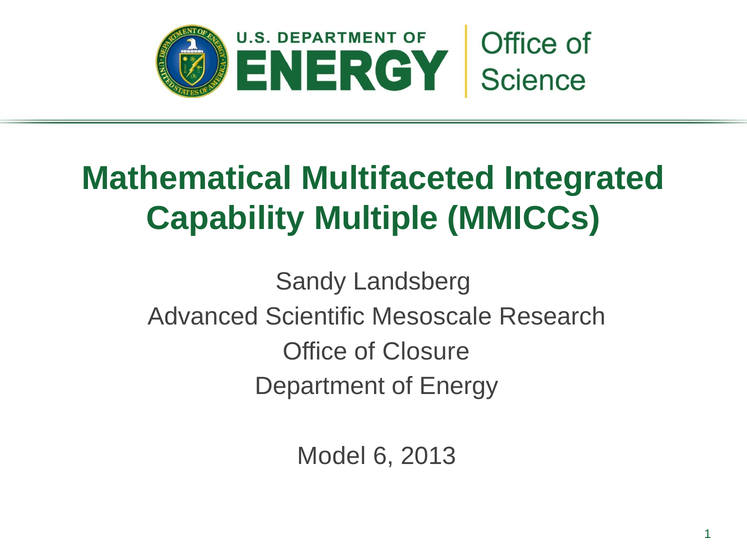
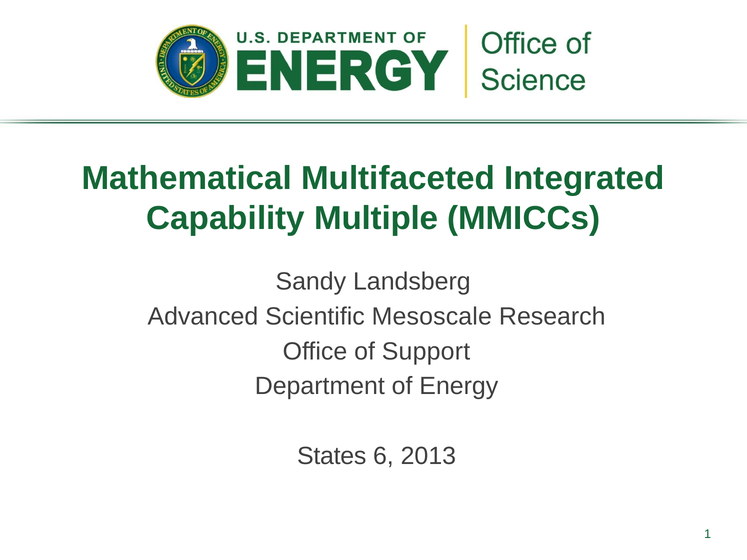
Closure: Closure -> Support (426, 352)
Model: Model -> States (332, 456)
